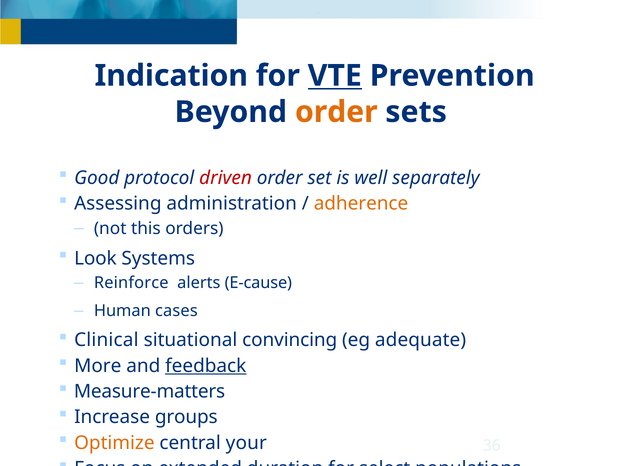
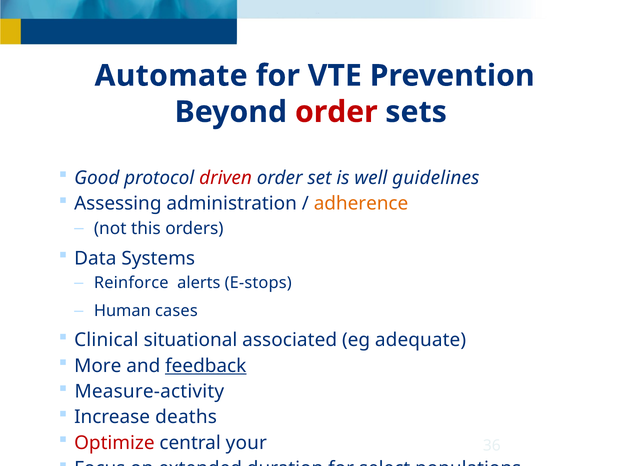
Indication: Indication -> Automate (171, 76)
VTE underline: present -> none (335, 76)
order colour: orange -> red (336, 112)
separately: separately -> guidelines (436, 178)
Look: Look -> Data (95, 259)
E-cause: E-cause -> E-stops (258, 283)
convincing: convincing -> associated (290, 341)
Measure-matters: Measure-matters -> Measure-activity (149, 392)
groups: groups -> deaths (186, 418)
Optimize colour: orange -> red (114, 443)
